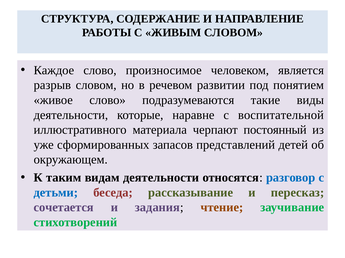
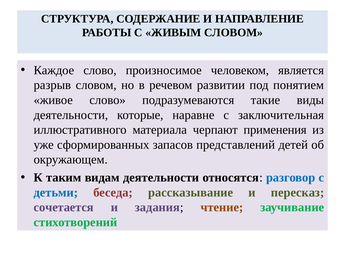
воспитательной: воспитательной -> заключительная (281, 115)
постоянный: постоянный -> применения (275, 130)
